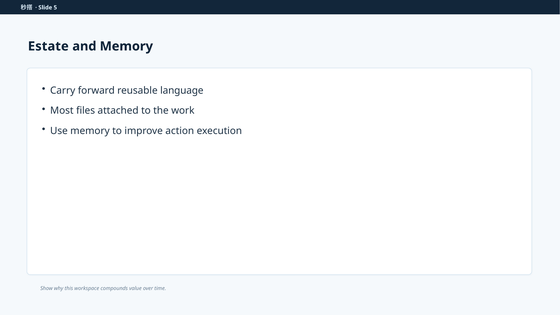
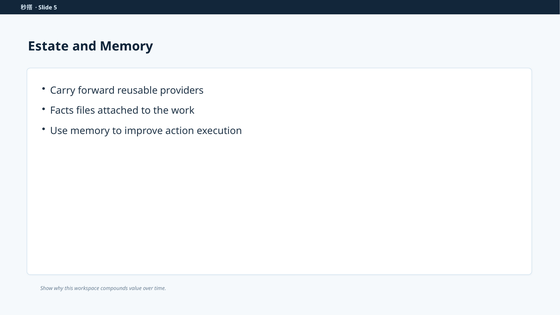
language: language -> providers (182, 91)
Most: Most -> Facts (62, 111)
